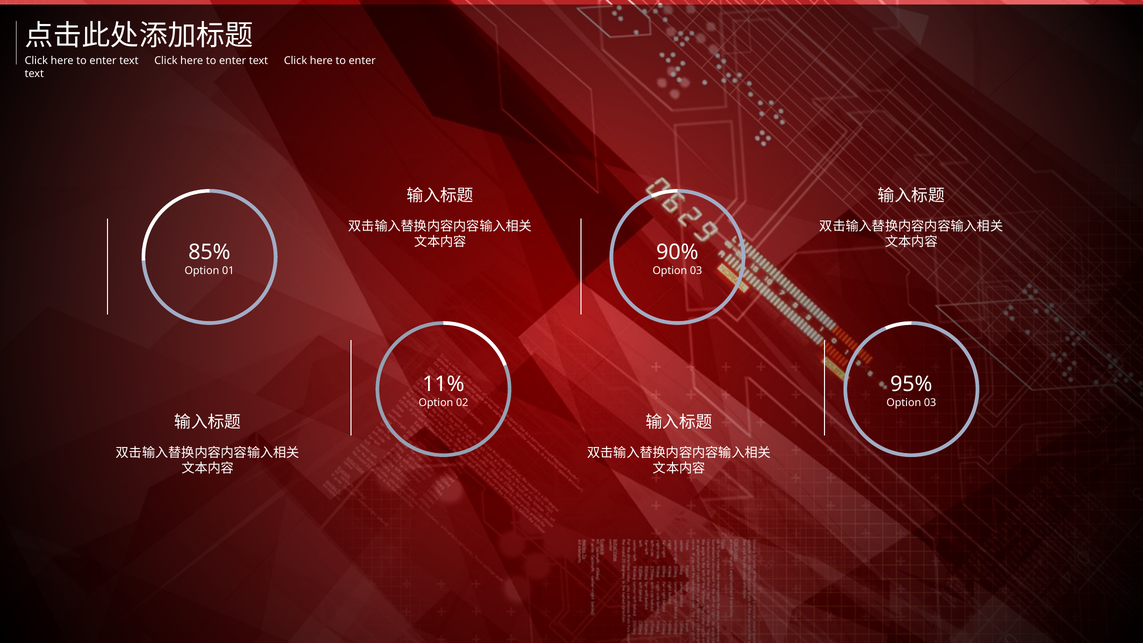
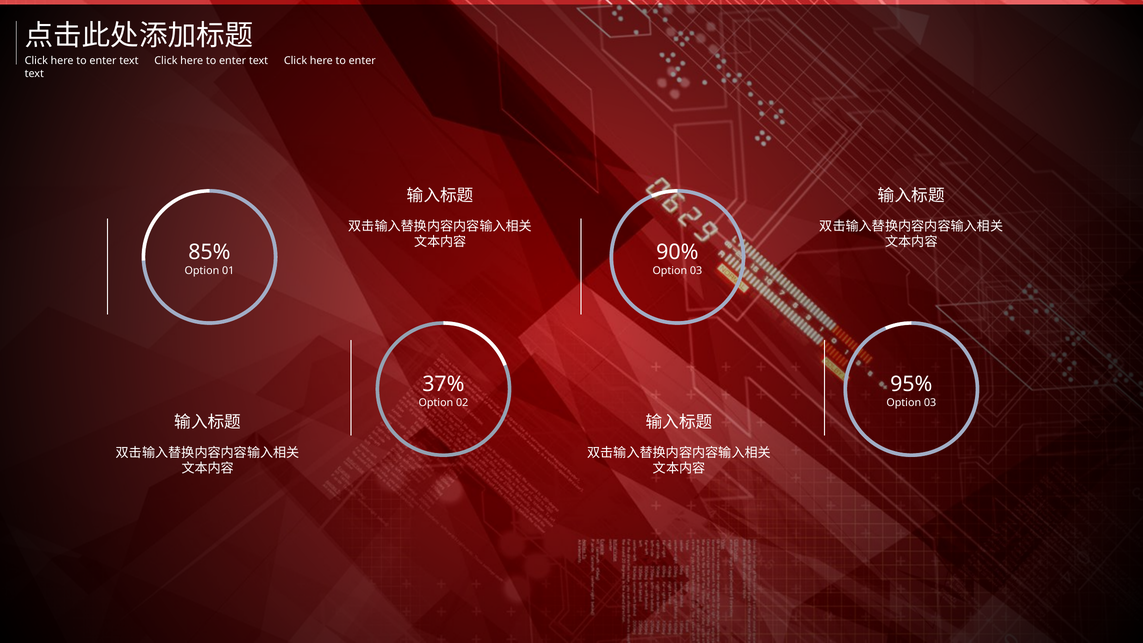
11%: 11% -> 37% (443, 384)
